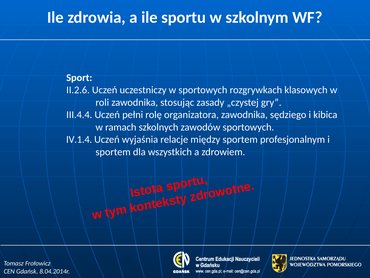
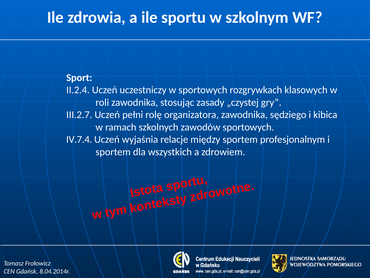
II.2.6: II.2.6 -> II.2.4 (78, 90)
III.4.4: III.4.4 -> III.2.7 (79, 115)
IV.1.4: IV.1.4 -> IV.7.4 (79, 139)
